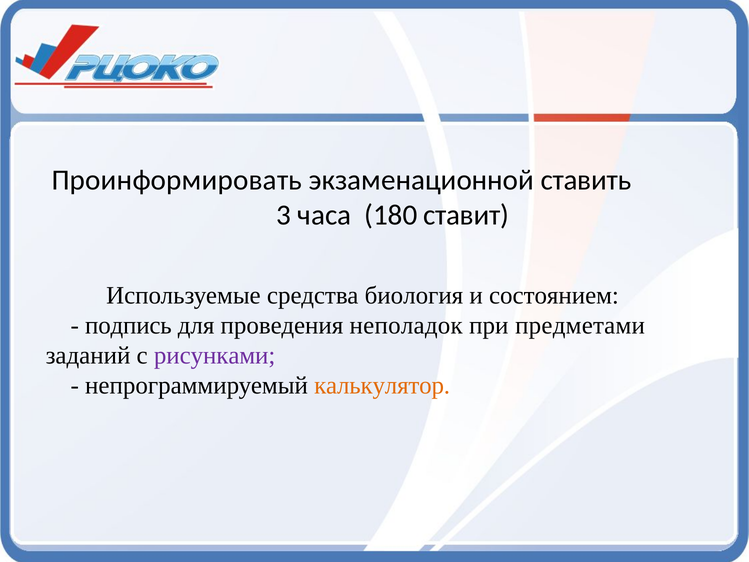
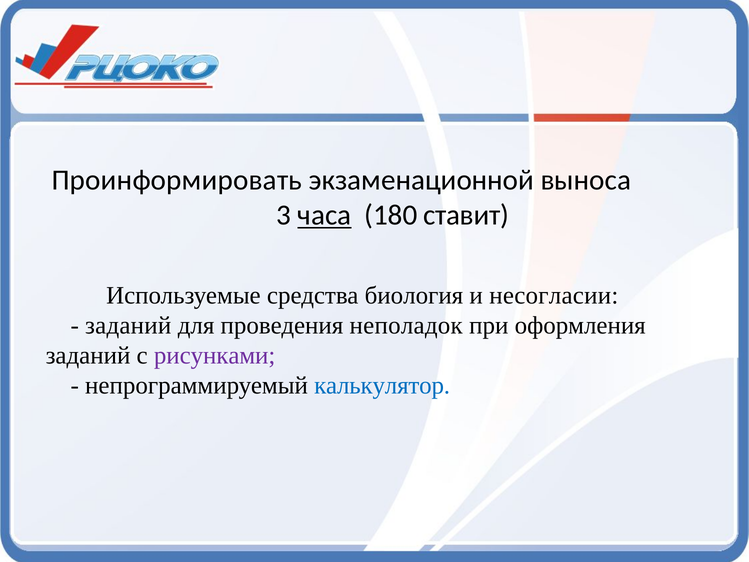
ставить: ставить -> выноса (586, 180)
часа underline: none -> present (324, 215)
состоянием: состоянием -> несогласии (554, 295)
подпись: подпись -> заданий (128, 325)
предметами: предметами -> оформления (580, 325)
калькулятор colour: orange -> blue (382, 385)
